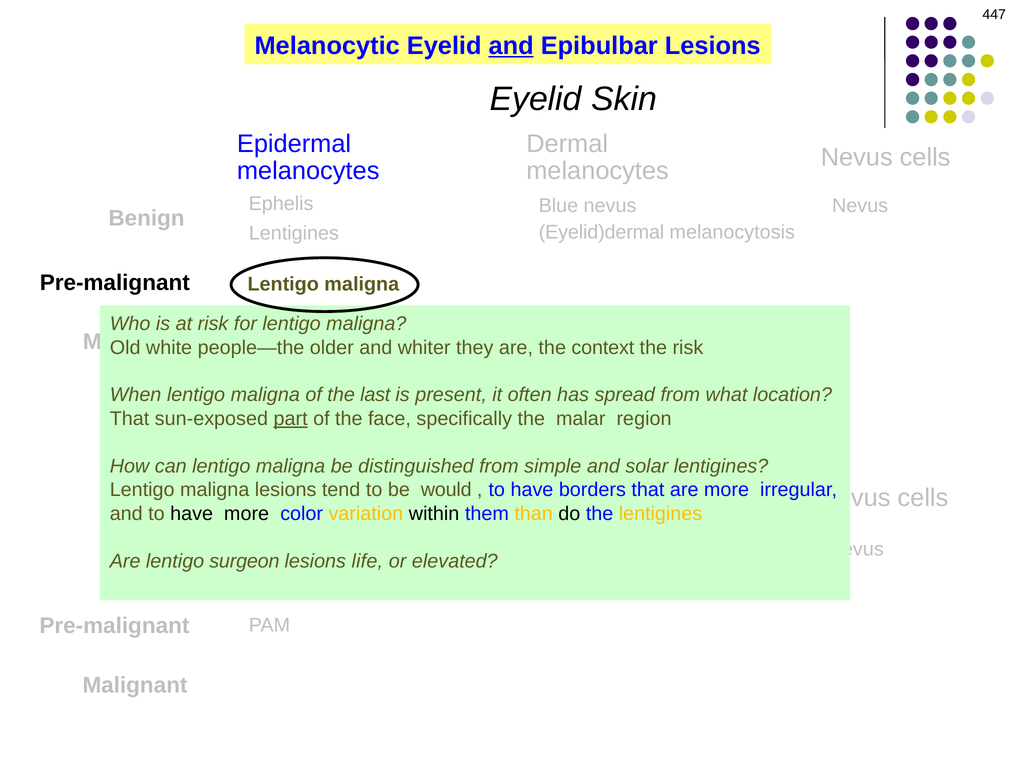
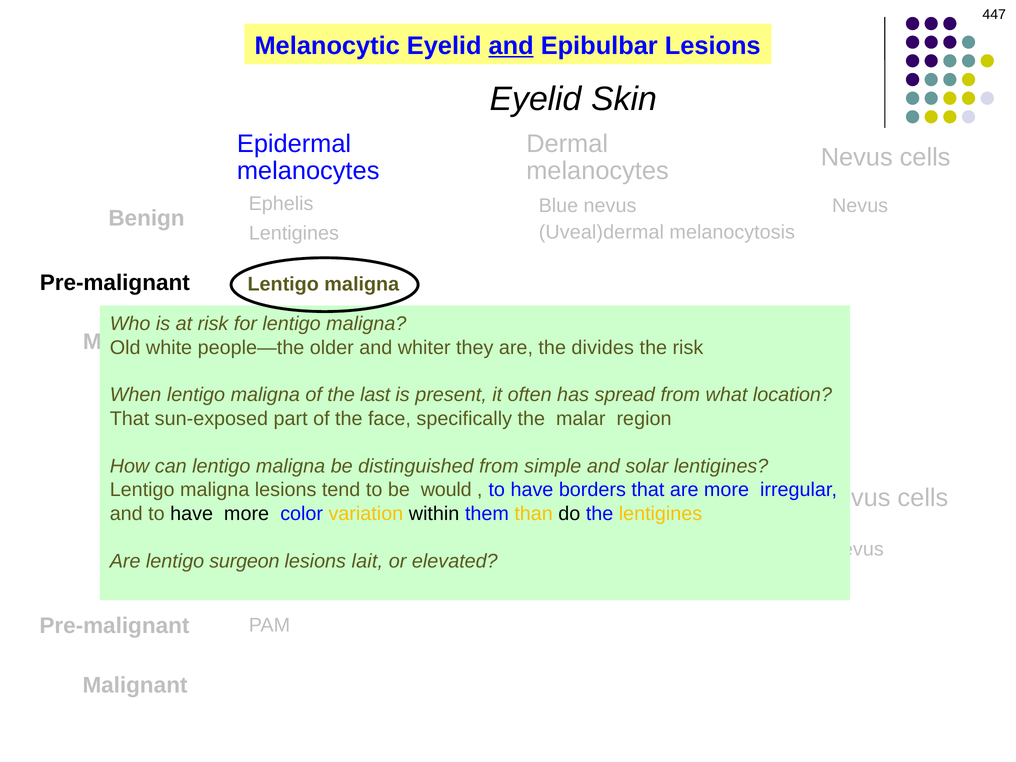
Eyelid)dermal: Eyelid)dermal -> Uveal)dermal (601, 232)
context: context -> divides (603, 348)
part underline: present -> none (291, 419)
life: life -> lait (367, 561)
